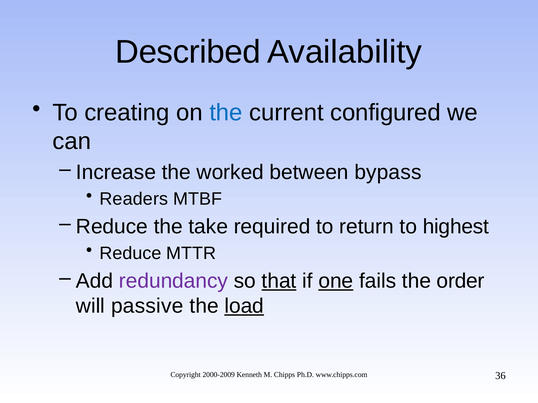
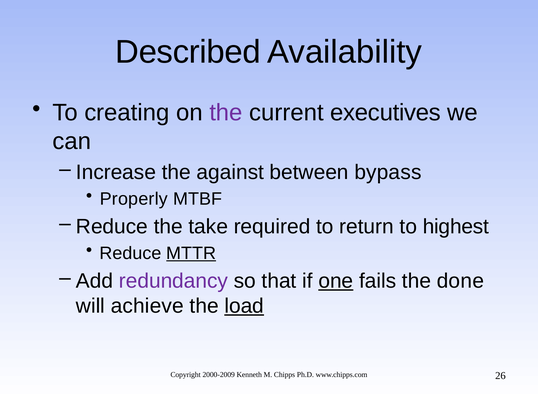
the colour: blue -> purple (226, 113)
configured: configured -> executives (386, 113)
worked: worked -> against (230, 172)
Readers: Readers -> Properly (134, 199)
MTTR underline: none -> present (191, 254)
that underline: present -> none (279, 281)
order: order -> done (460, 281)
passive: passive -> achieve (147, 306)
36: 36 -> 26 (500, 376)
